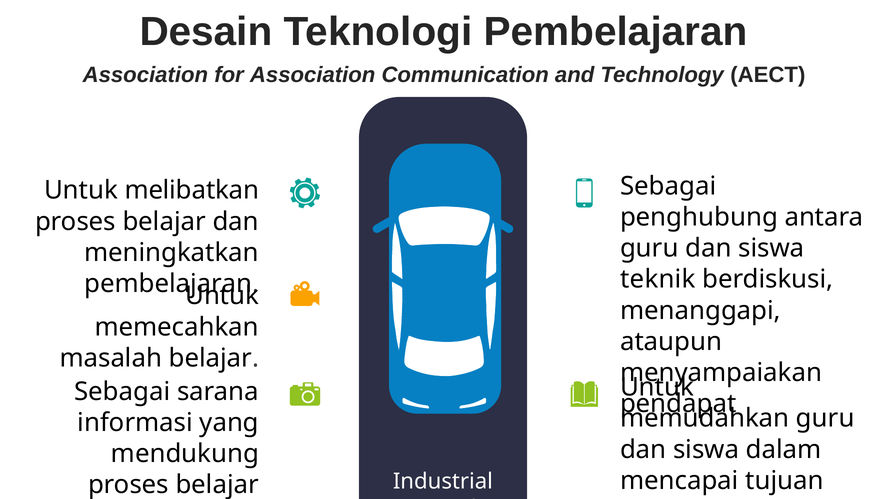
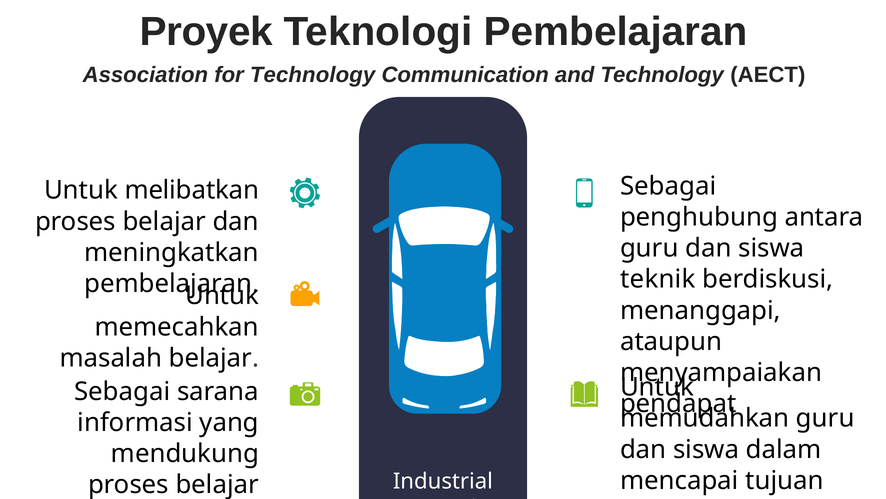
Desain: Desain -> Proyek (206, 32)
for Association: Association -> Technology (313, 75)
